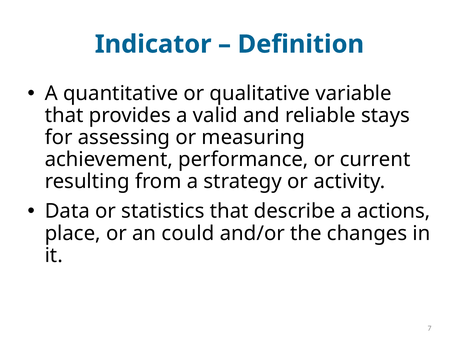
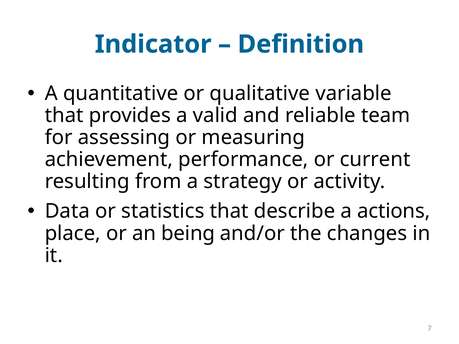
stays: stays -> team (386, 116)
could: could -> being (188, 233)
